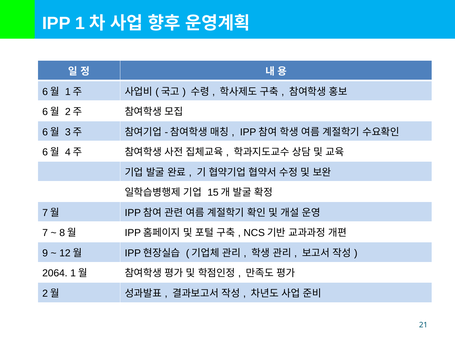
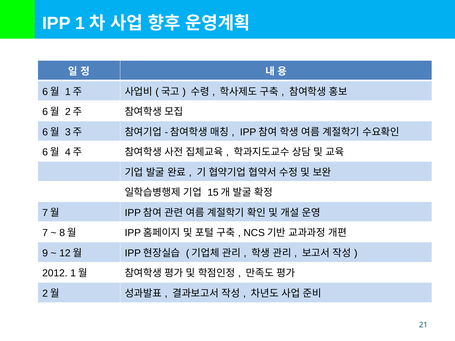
2064: 2064 -> 2012 (55, 273)
